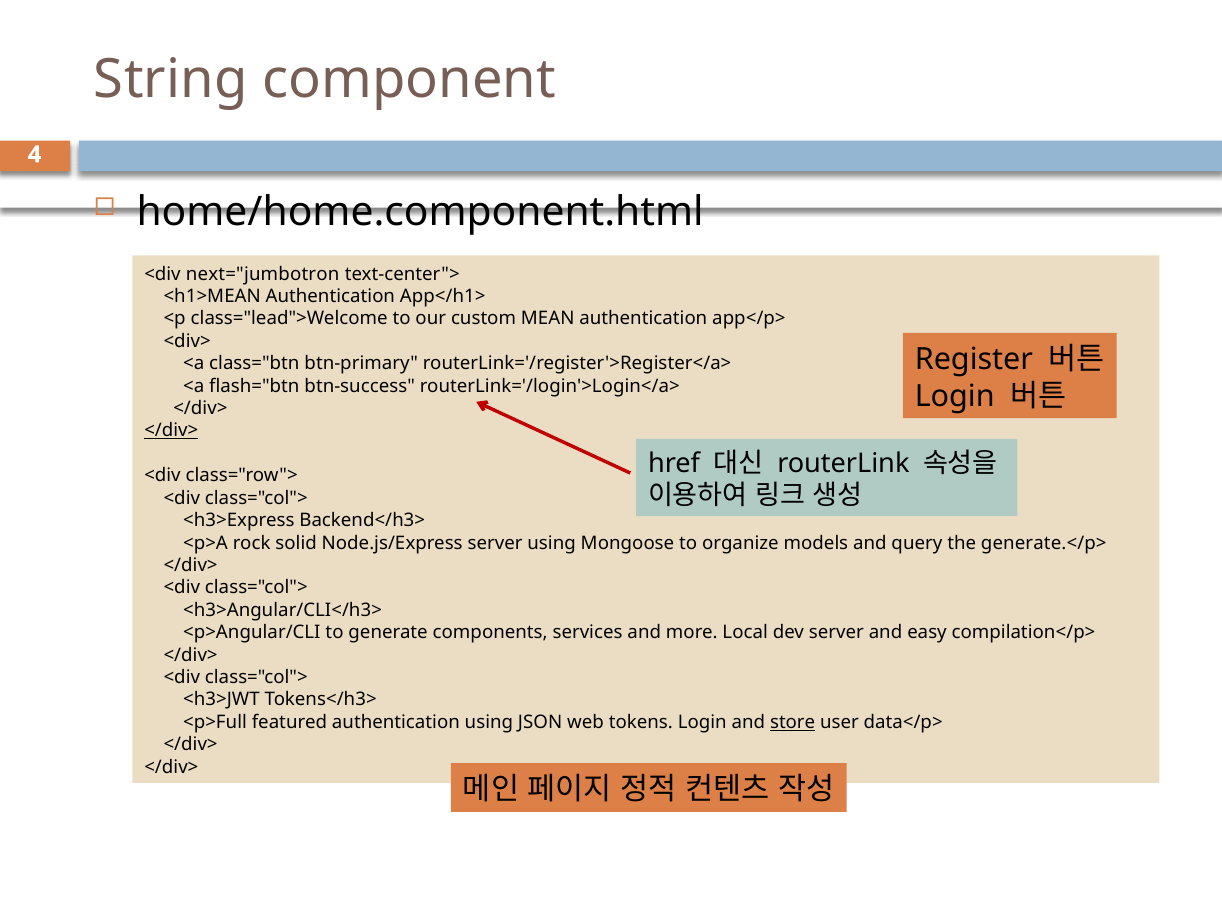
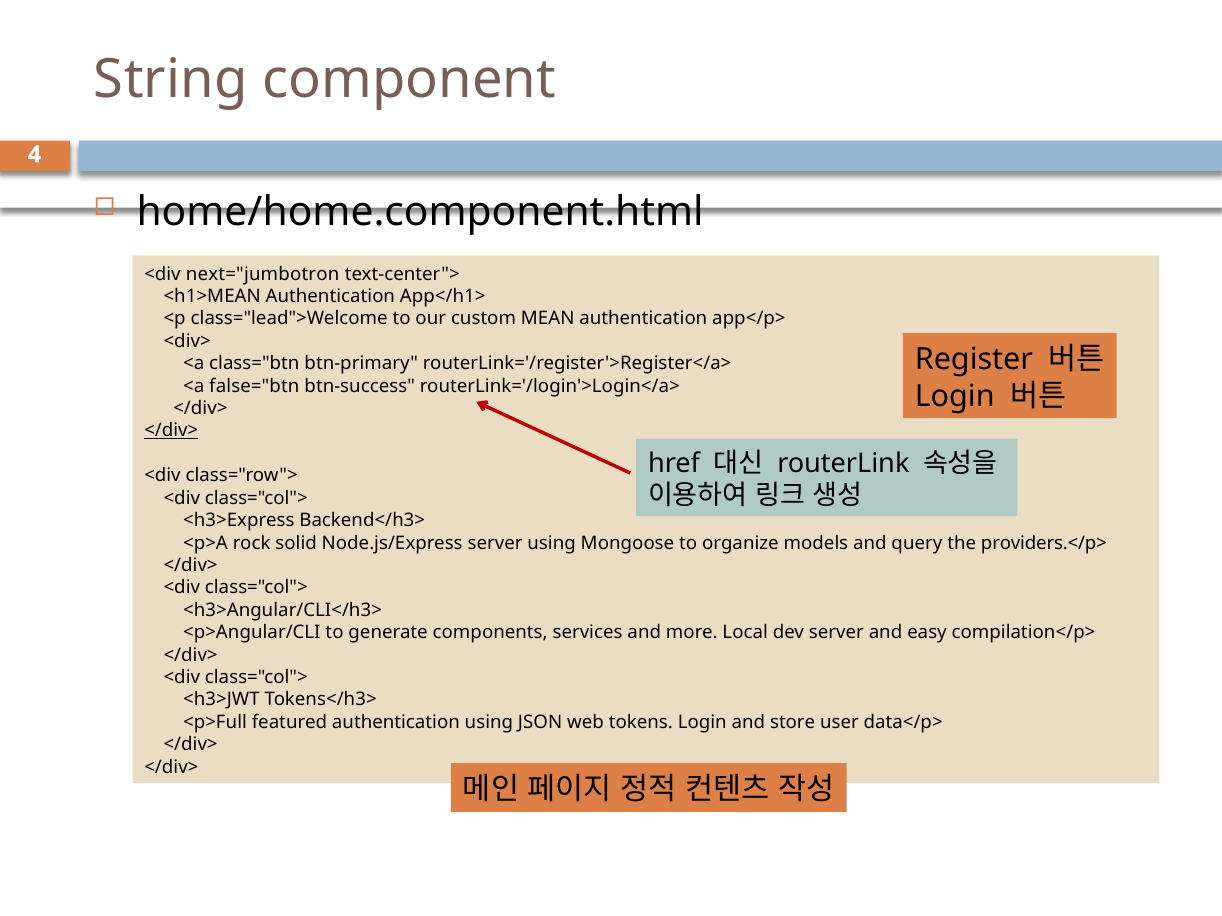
flash="btn: flash="btn -> false="btn (254, 386)
generate.</p>: generate.</p> -> providers.</p> (1044, 543)
store underline: present -> none (793, 723)
